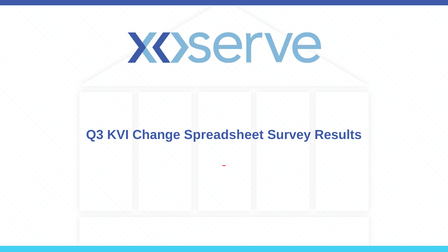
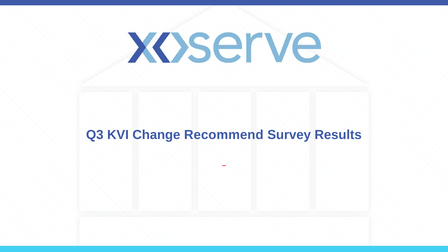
Spreadsheet: Spreadsheet -> Recommend (224, 135)
